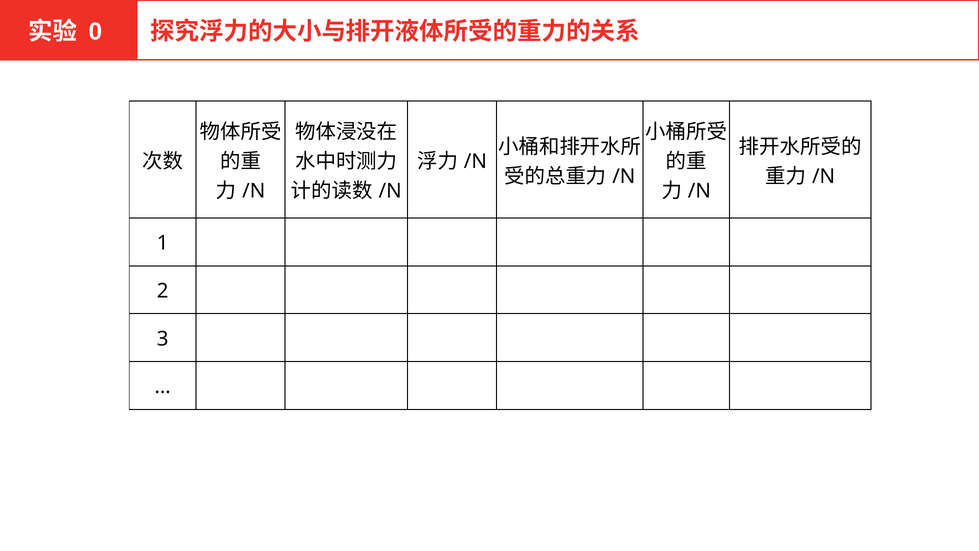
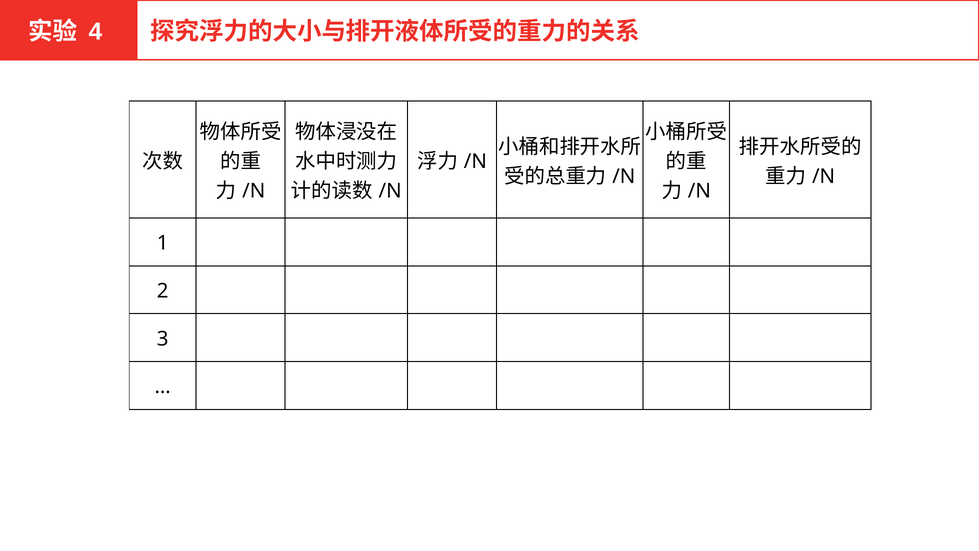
0: 0 -> 4 (95, 31)
